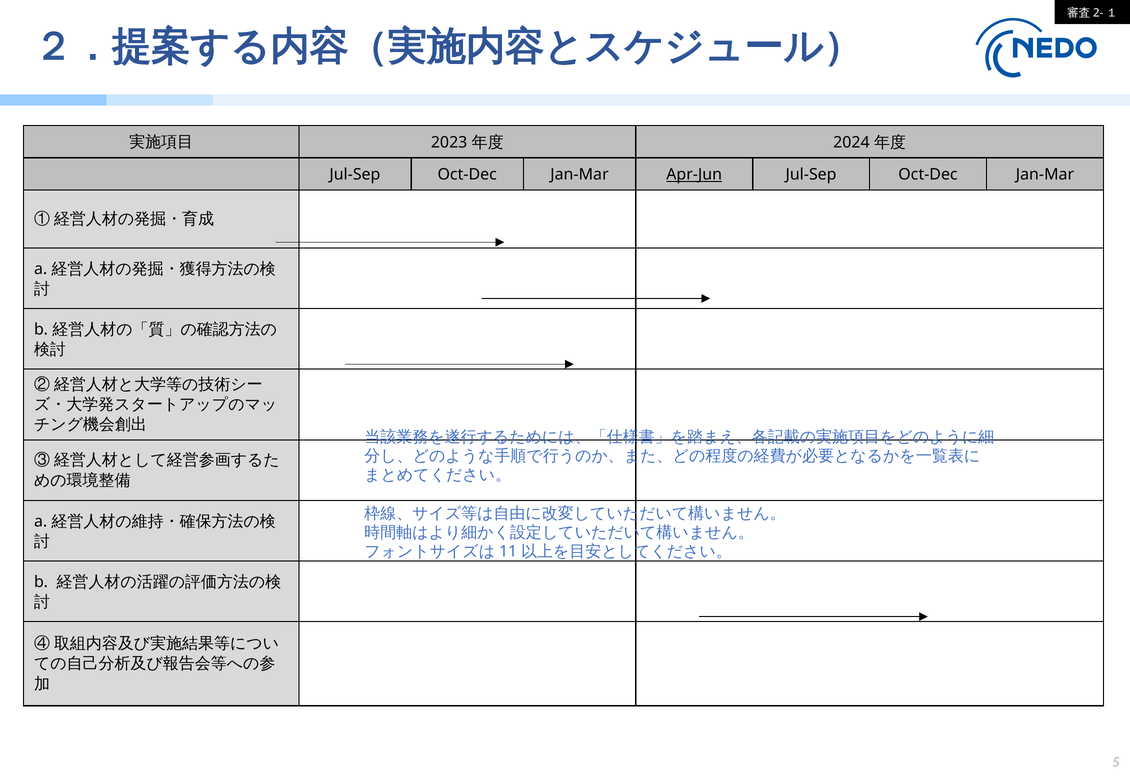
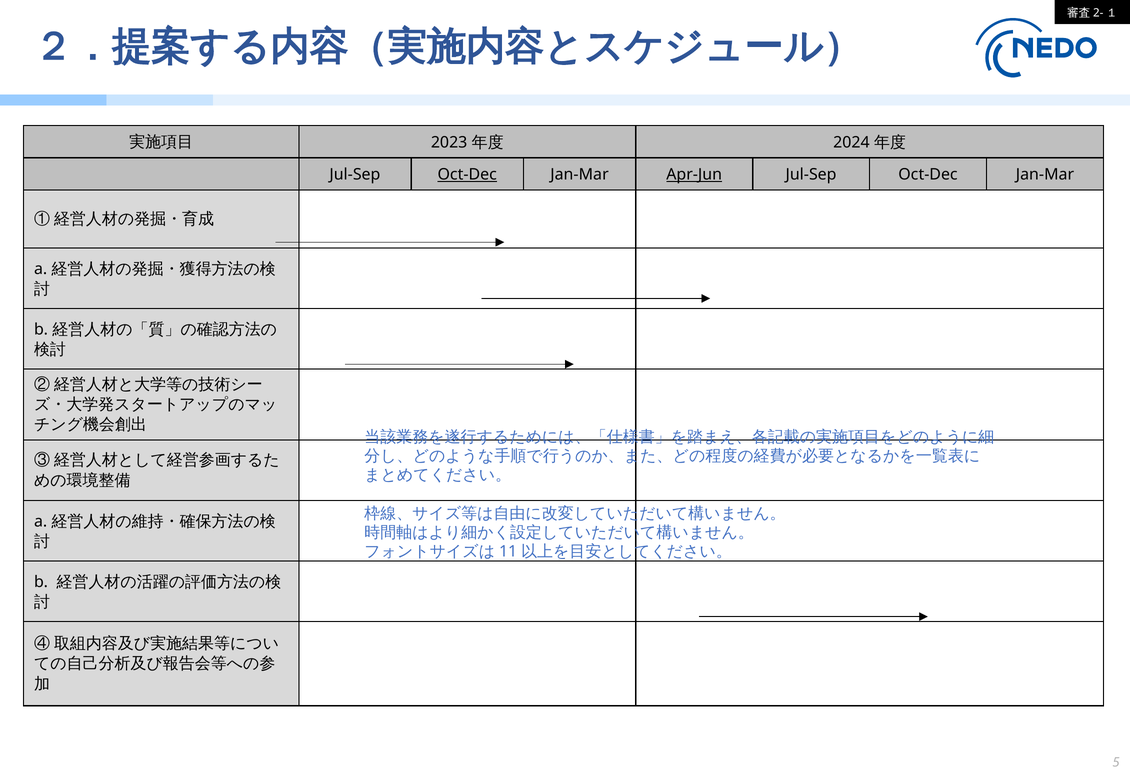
Oct-Dec underline: none -> present (467, 175)
